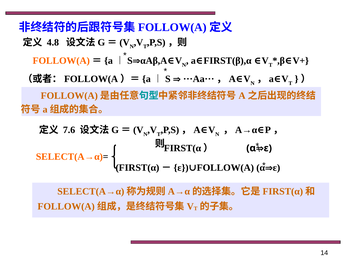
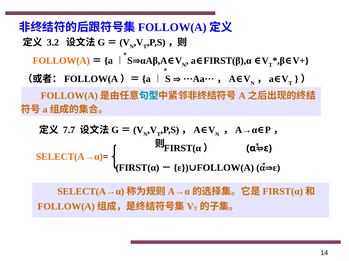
4.8: 4.8 -> 3.2 (53, 42)
7.6: 7.6 -> 7.7 (69, 130)
